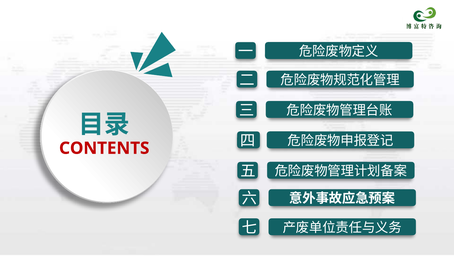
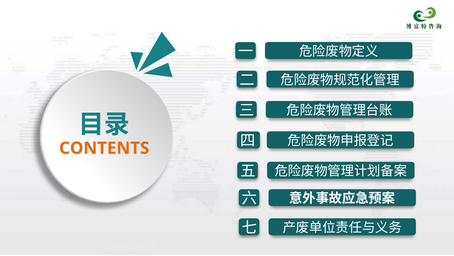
CONTENTS colour: red -> orange (104, 148)
